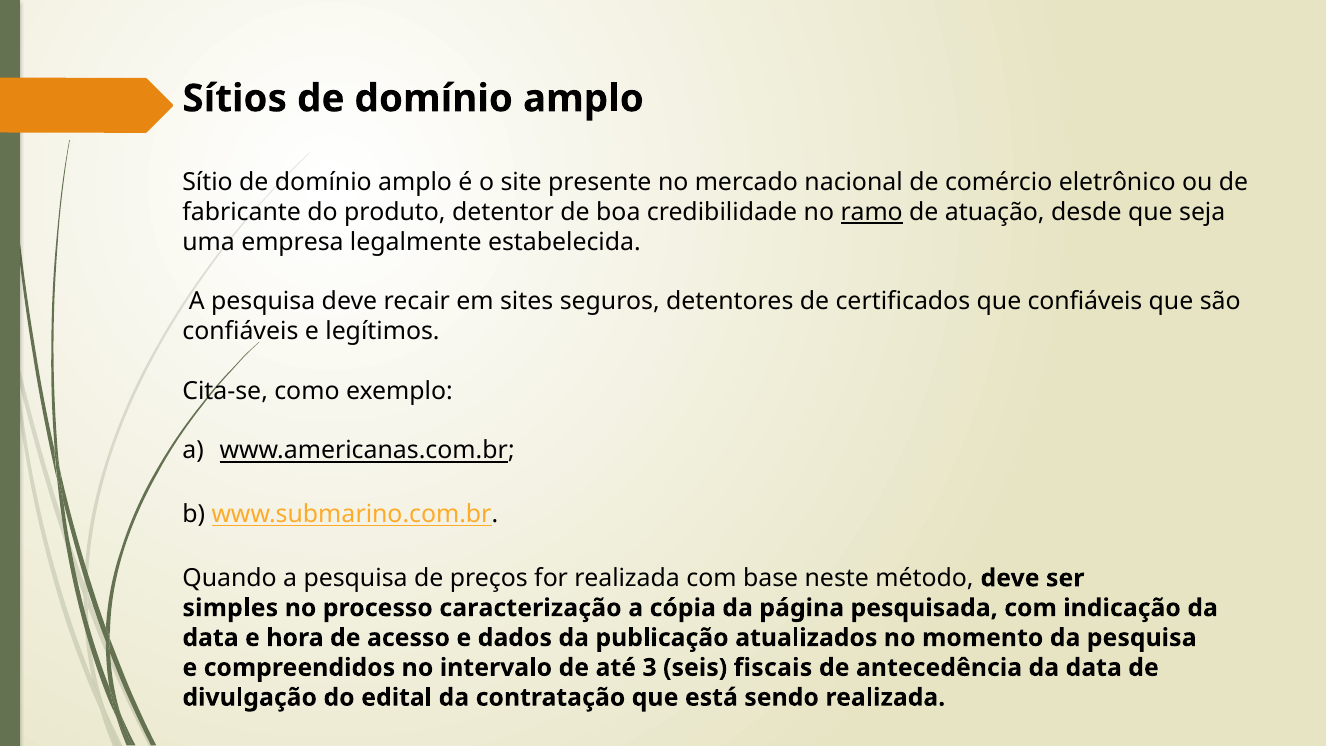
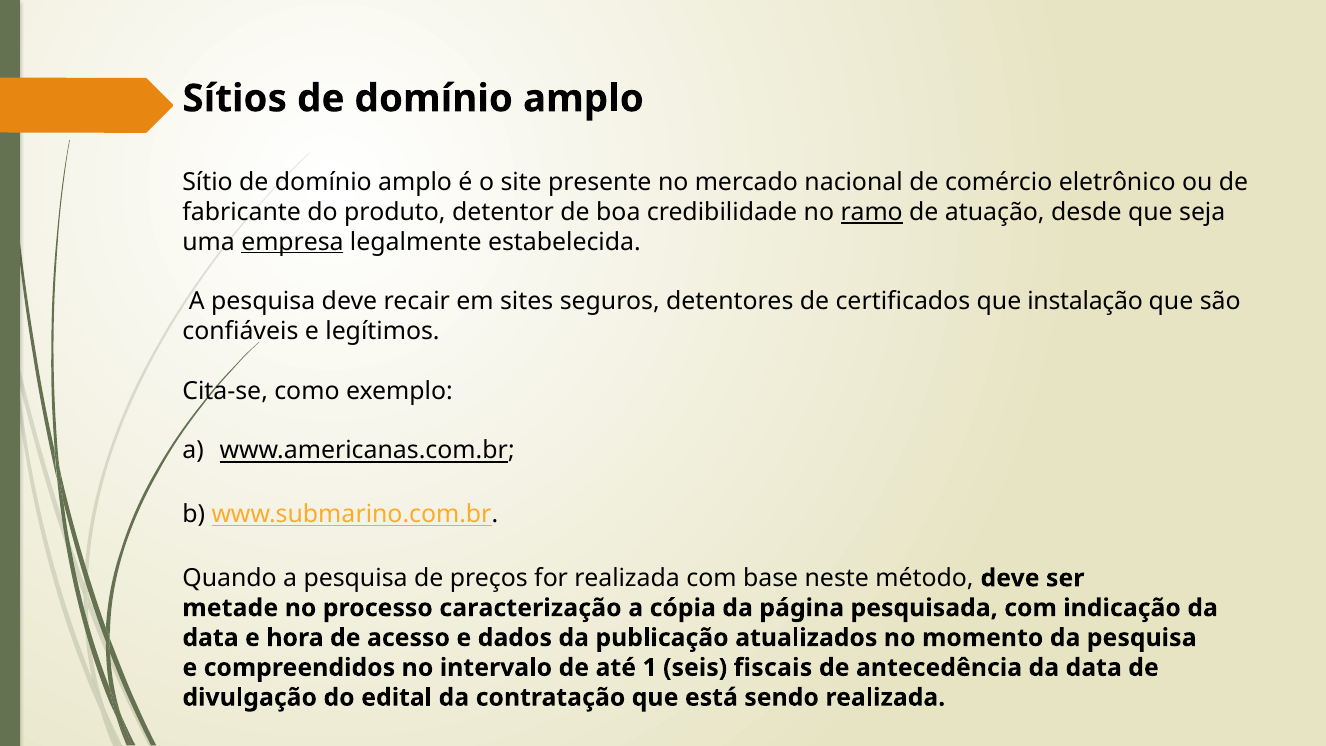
empresa underline: none -> present (292, 242)
que confiáveis: confiáveis -> instalação (1085, 302)
simples: simples -> metade (230, 608)
3: 3 -> 1 (650, 668)
